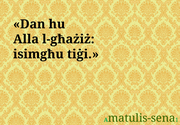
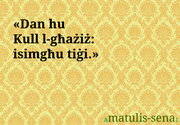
Alla: Alla -> Kull (26, 39)
